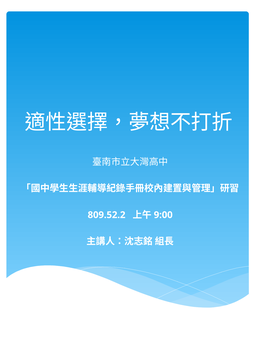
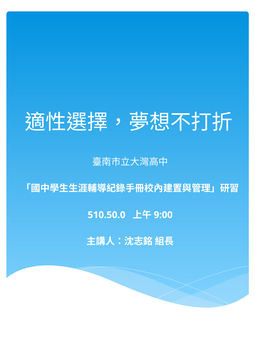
809.52.2: 809.52.2 -> 510.50.0 (107, 215)
